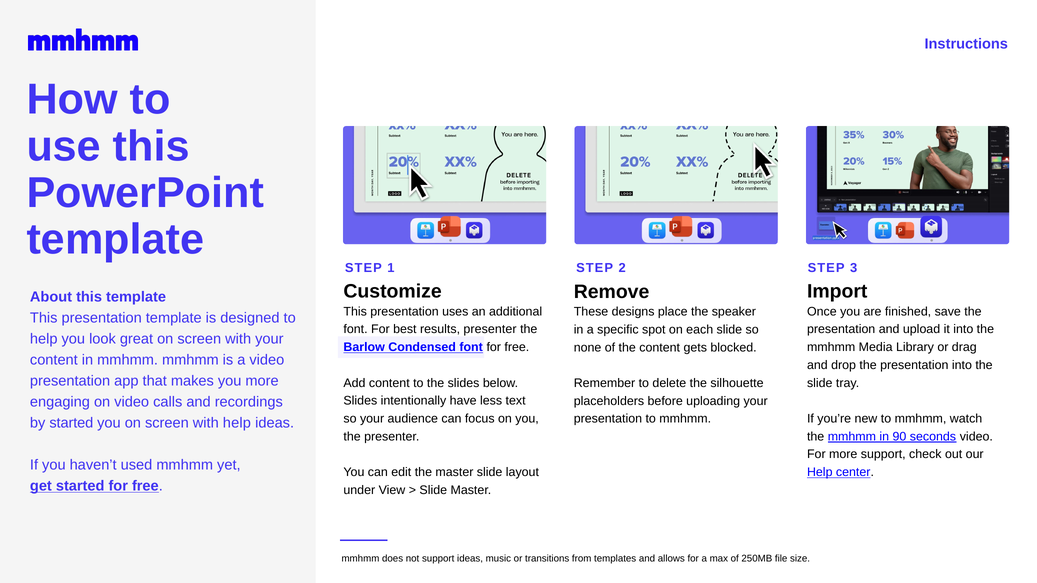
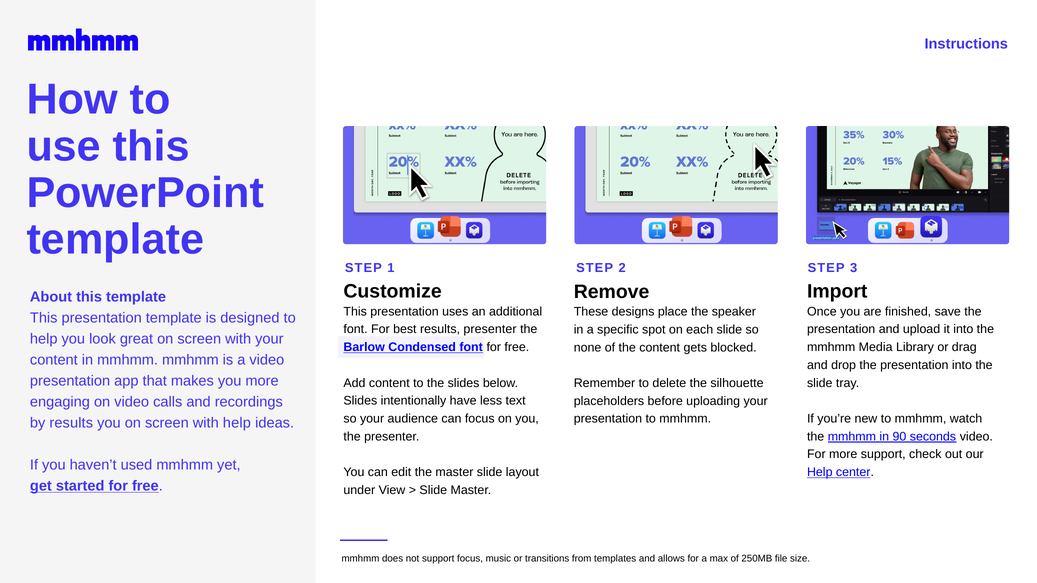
by started: started -> results (71, 423)
support ideas: ideas -> focus (470, 559)
